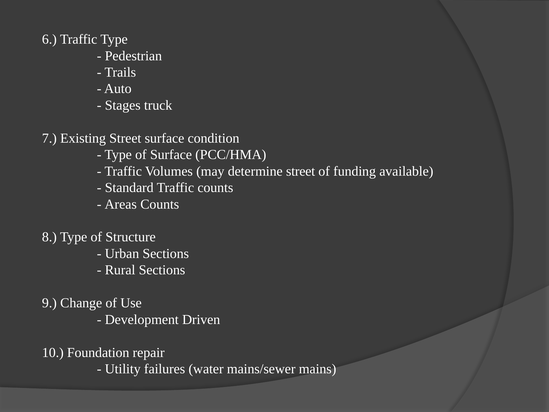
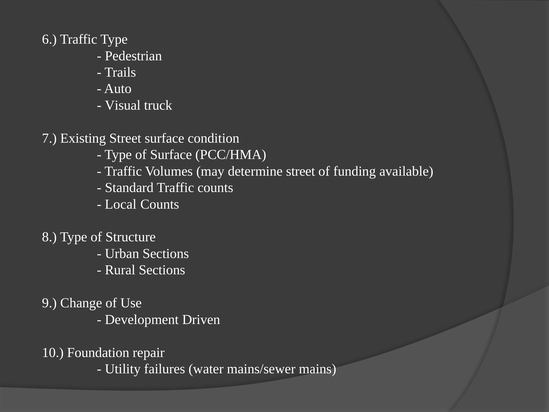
Stages: Stages -> Visual (123, 105)
Areas: Areas -> Local (121, 204)
